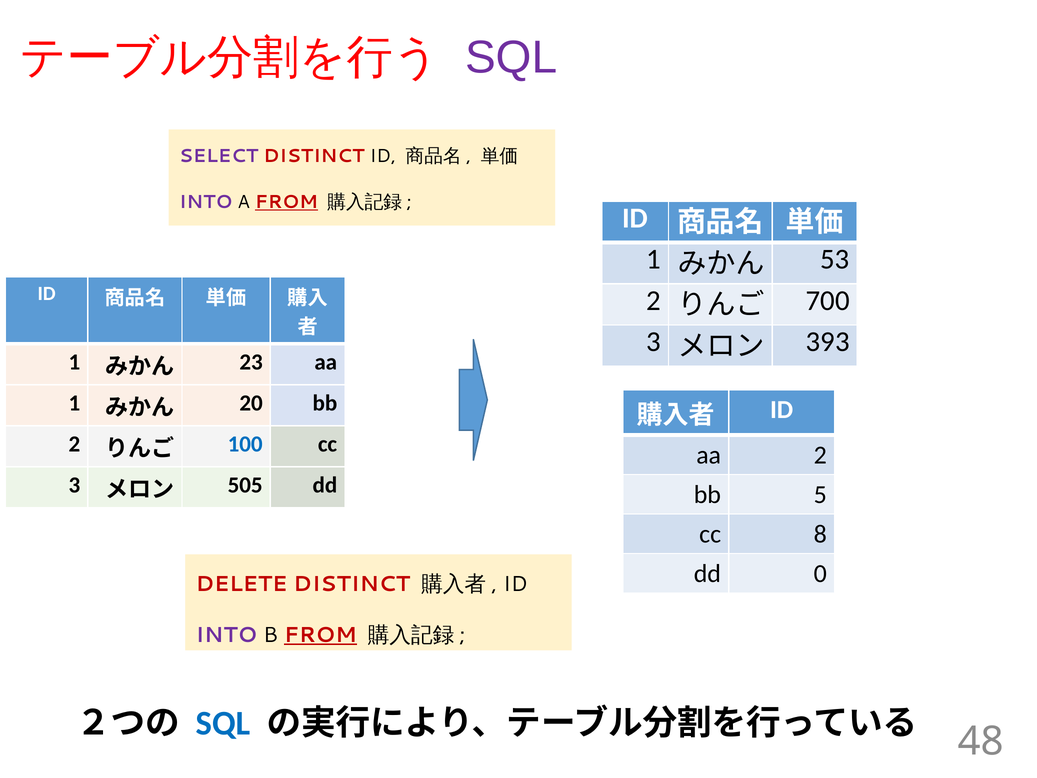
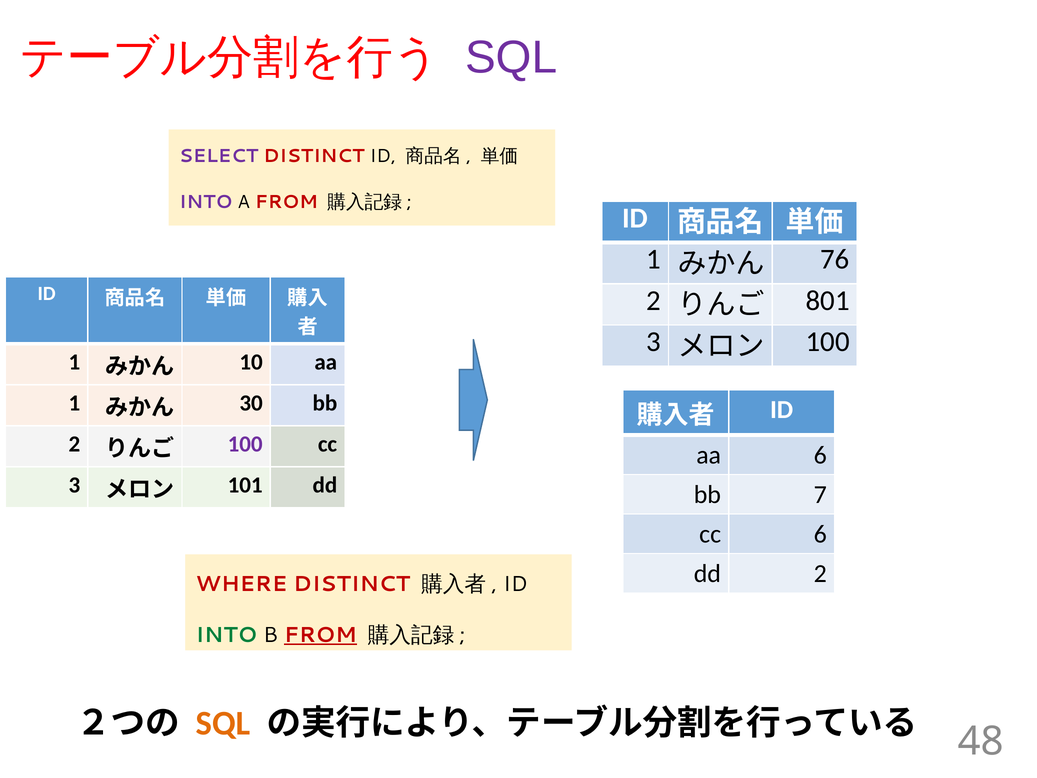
FROM underline: present -> none (286, 202)
53: 53 -> 76 (835, 259)
700: 700 -> 801 (828, 301)
393: 393 -> 100 (828, 342)
23: 23 -> 10 (251, 362)
20: 20 -> 30 (251, 403)
100 colour: blue -> purple (245, 444)
aa 2: 2 -> 6 (820, 455)
505: 505 -> 101 (245, 485)
5: 5 -> 7 (820, 494)
cc 8: 8 -> 6 (820, 534)
dd 0: 0 -> 2 (820, 573)
DELETE: DELETE -> WHERE (241, 584)
INTO colour: purple -> green (226, 635)
SQL colour: blue -> orange (223, 723)
